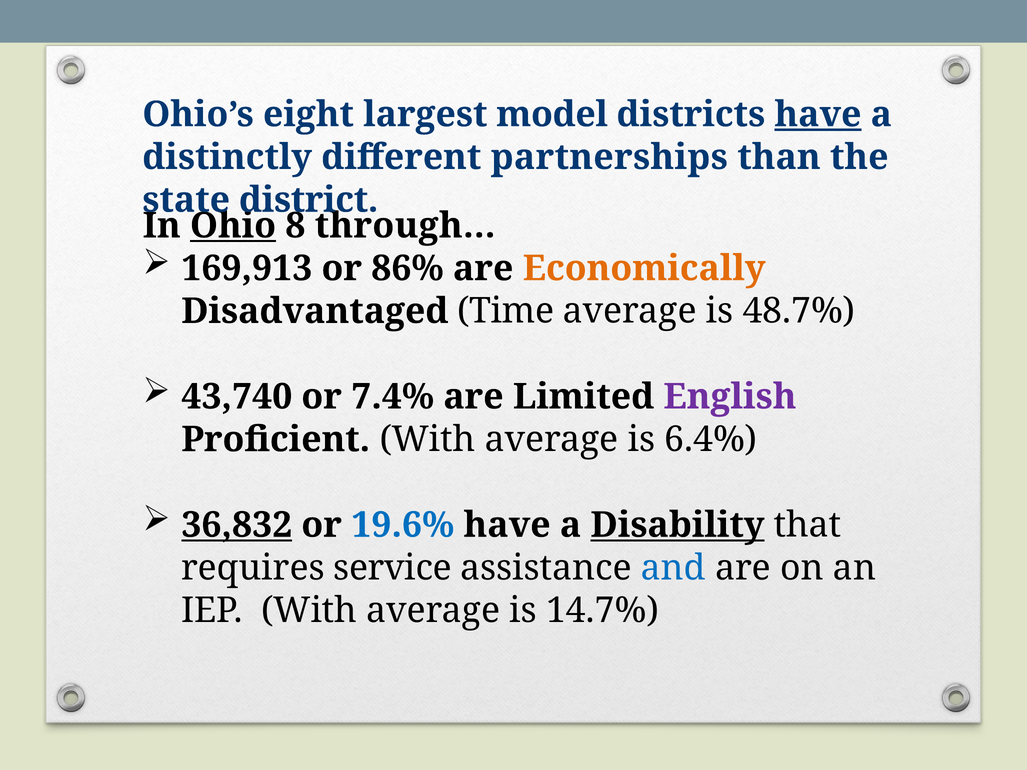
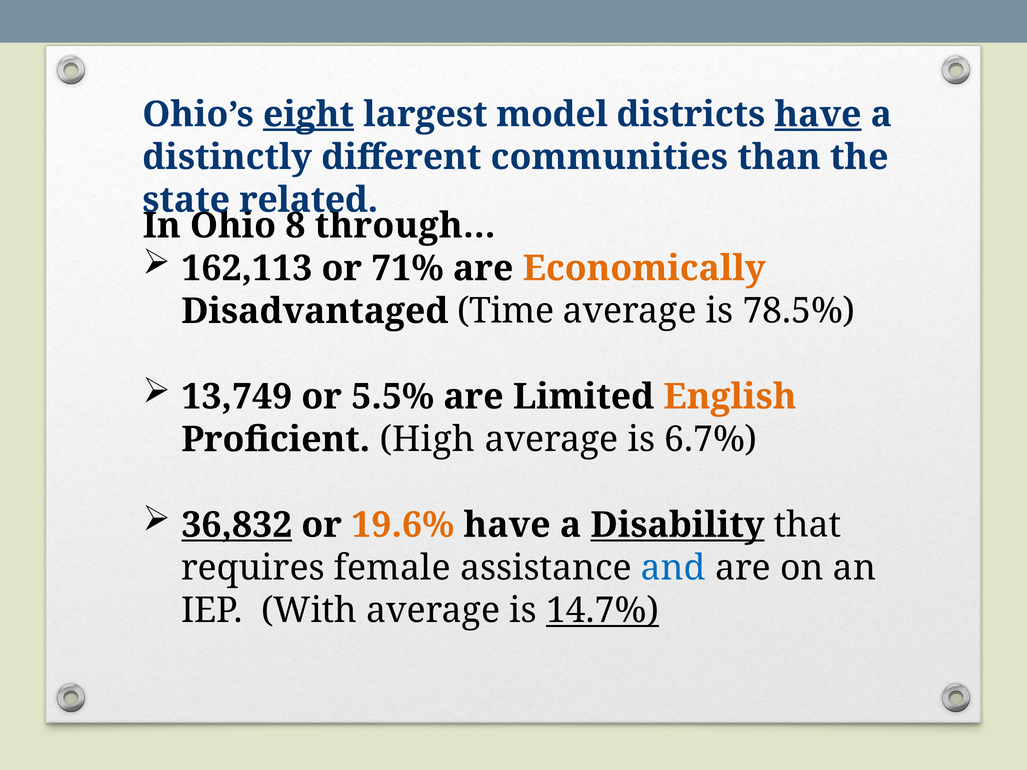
eight underline: none -> present (308, 115)
partnerships: partnerships -> communities (609, 157)
district: district -> related (309, 200)
Ohio underline: present -> none (233, 226)
169,913: 169,913 -> 162,113 (247, 269)
86%: 86% -> 71% (407, 269)
48.7%: 48.7% -> 78.5% (799, 311)
43,740: 43,740 -> 13,749 (237, 397)
7.4%: 7.4% -> 5.5% (393, 397)
English colour: purple -> orange (730, 397)
Proficient With: With -> High (427, 440)
6.4%: 6.4% -> 6.7% (711, 440)
19.6% colour: blue -> orange (403, 525)
service: service -> female (392, 568)
14.7% underline: none -> present (602, 611)
